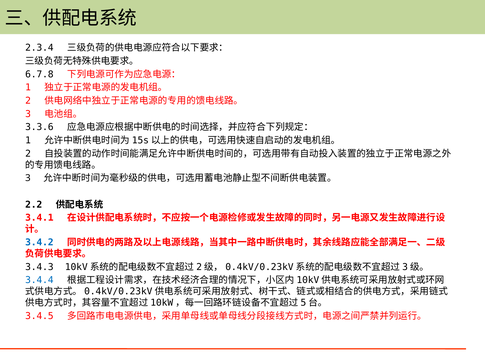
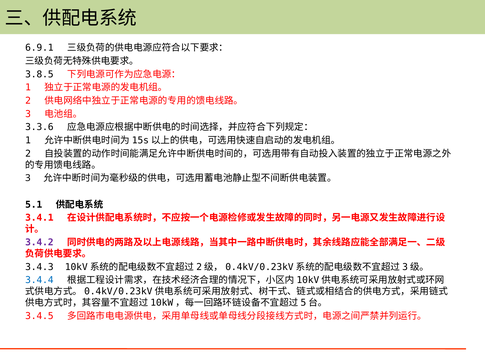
2.3.4: 2.3.4 -> 6.9.1 (39, 48)
6.7.8: 6.7.8 -> 3.8.5 (39, 74)
2.2: 2.2 -> 5.1 (34, 204)
3.4.2 colour: blue -> purple (39, 242)
